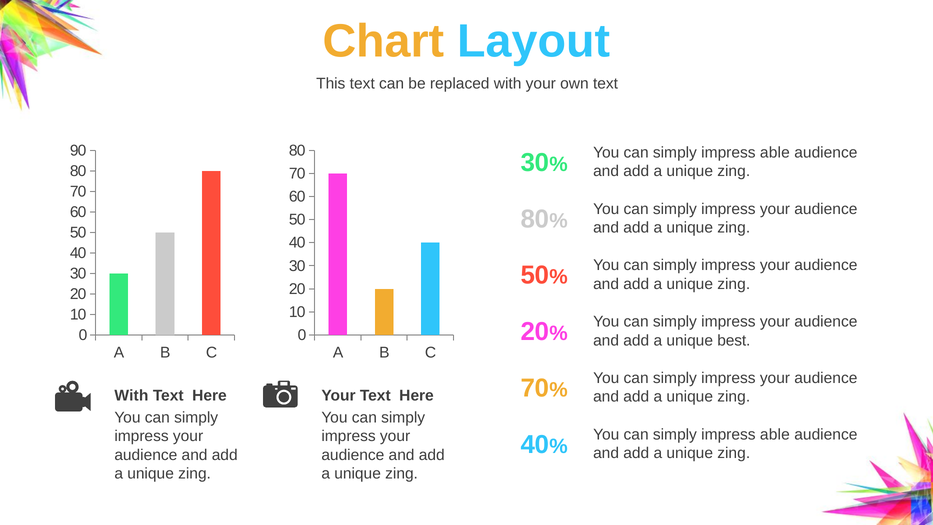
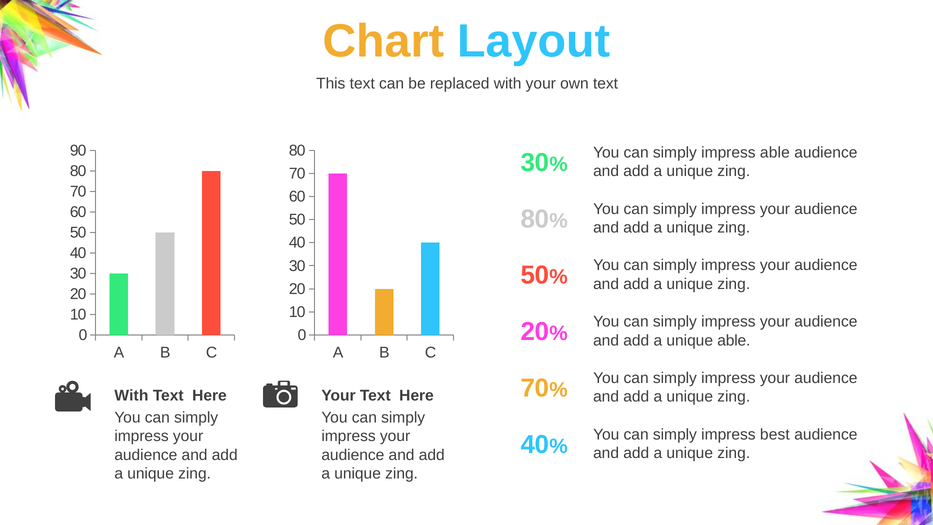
unique best: best -> able (734, 340)
able: able -> best (775, 434)
